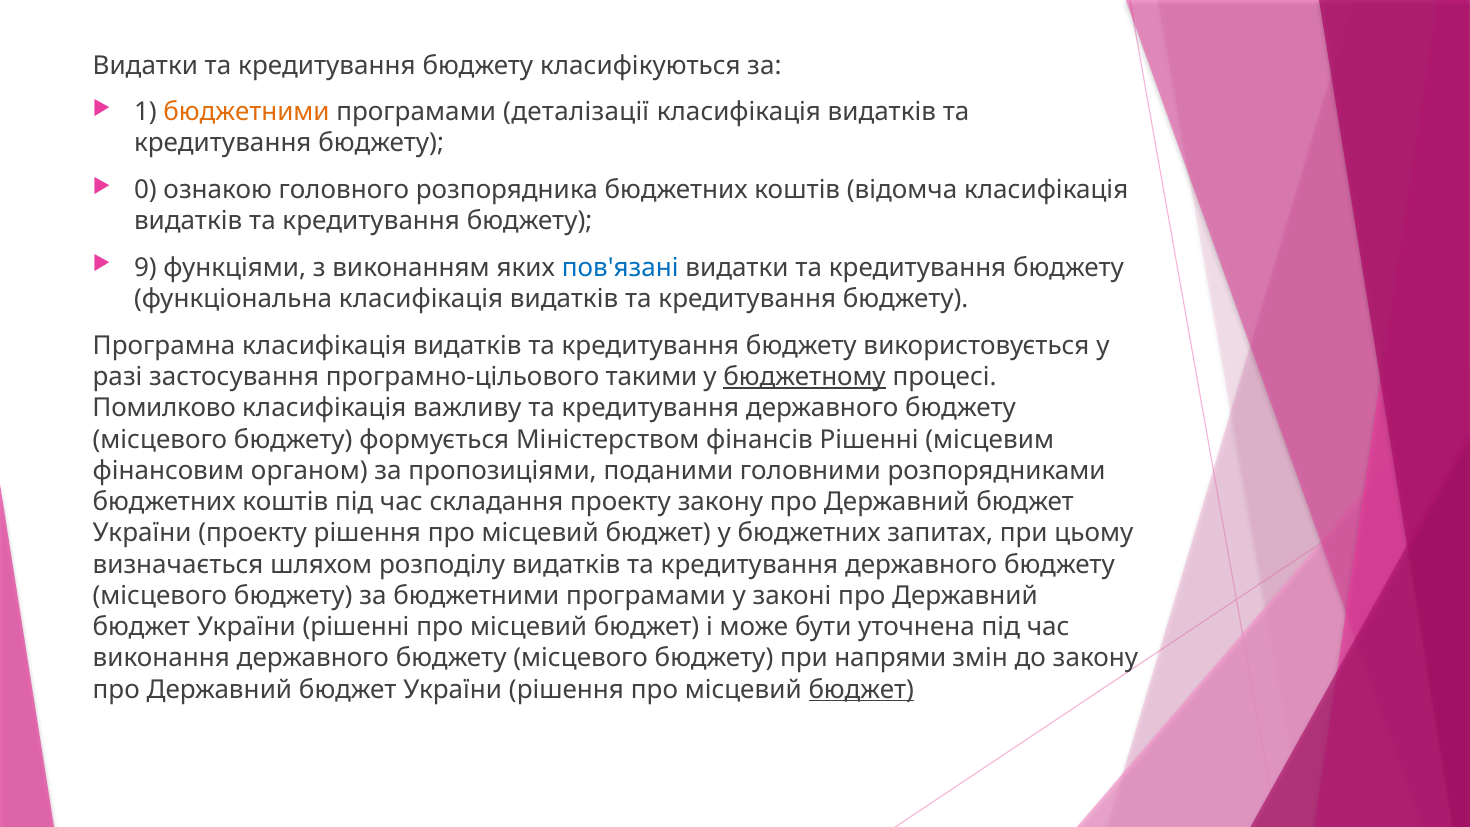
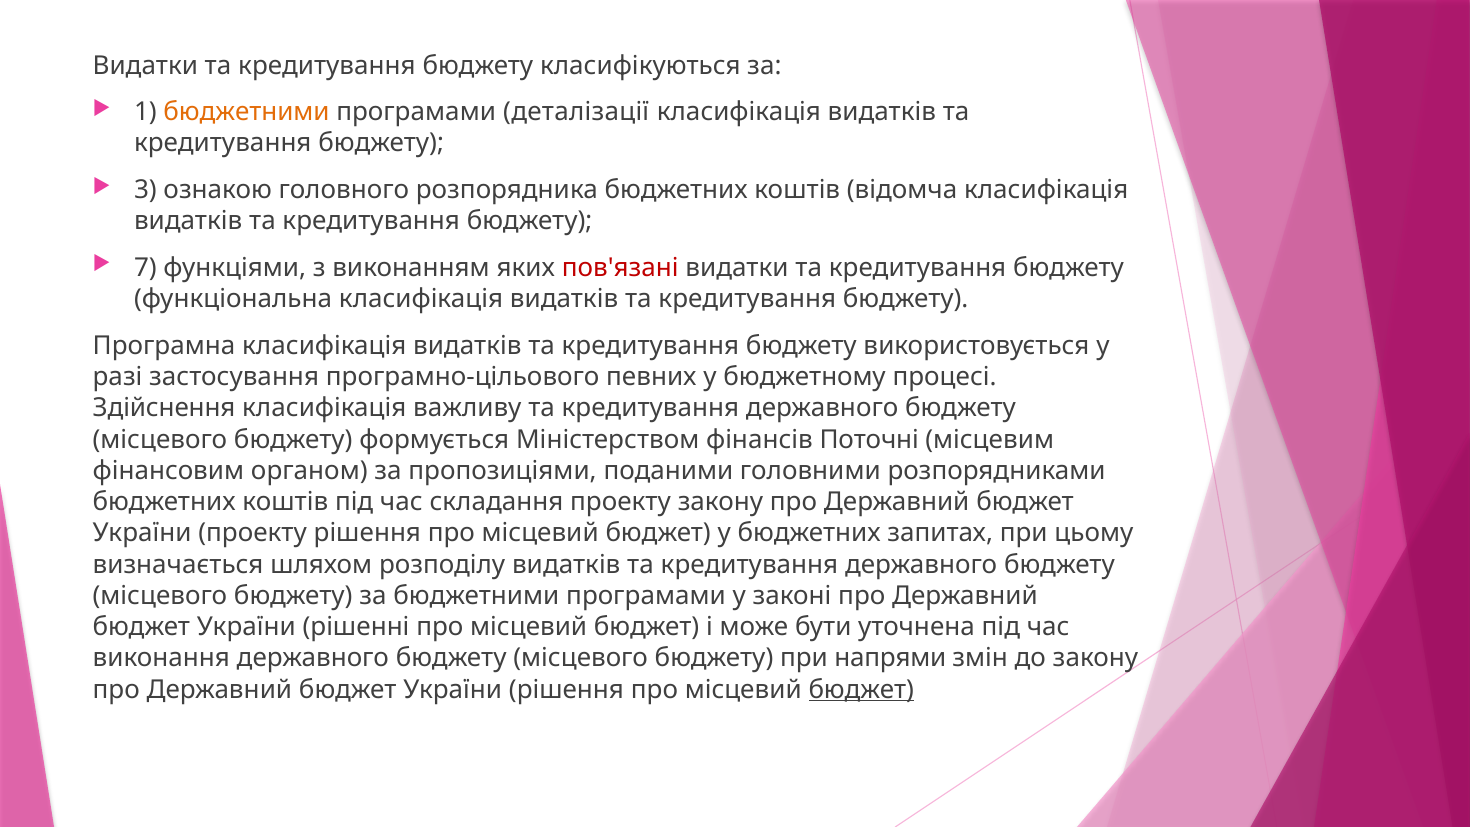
0: 0 -> 3 (145, 190)
9: 9 -> 7 (145, 268)
пов'язані colour: blue -> red (620, 268)
такими: такими -> певних (651, 377)
бюджетному underline: present -> none (805, 377)
Помилково: Помилково -> Здійснення (164, 408)
фінансів Рішенні: Рішенні -> Поточні (869, 439)
